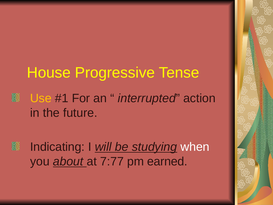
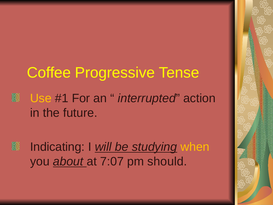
House: House -> Coffee (49, 73)
when colour: white -> yellow (195, 147)
7:77: 7:77 -> 7:07 (112, 161)
earned: earned -> should (167, 161)
